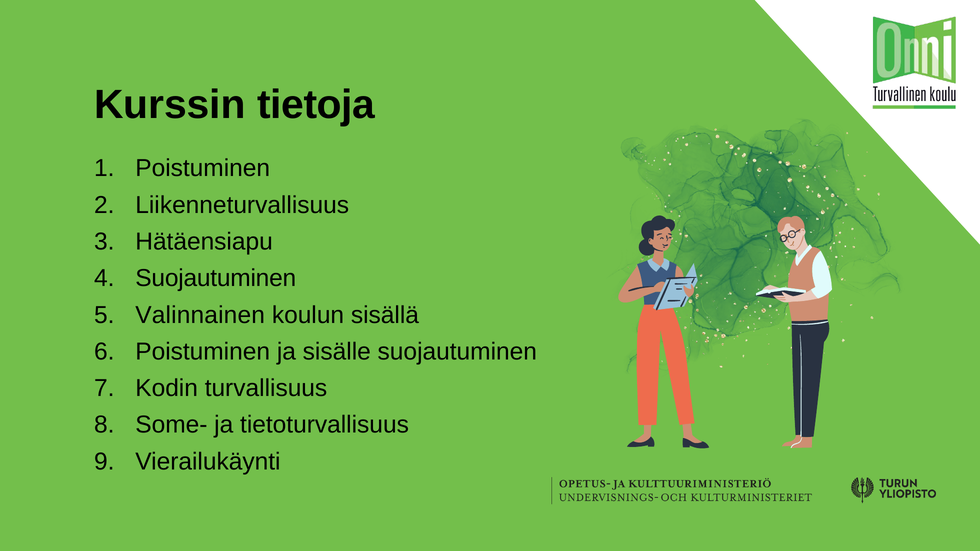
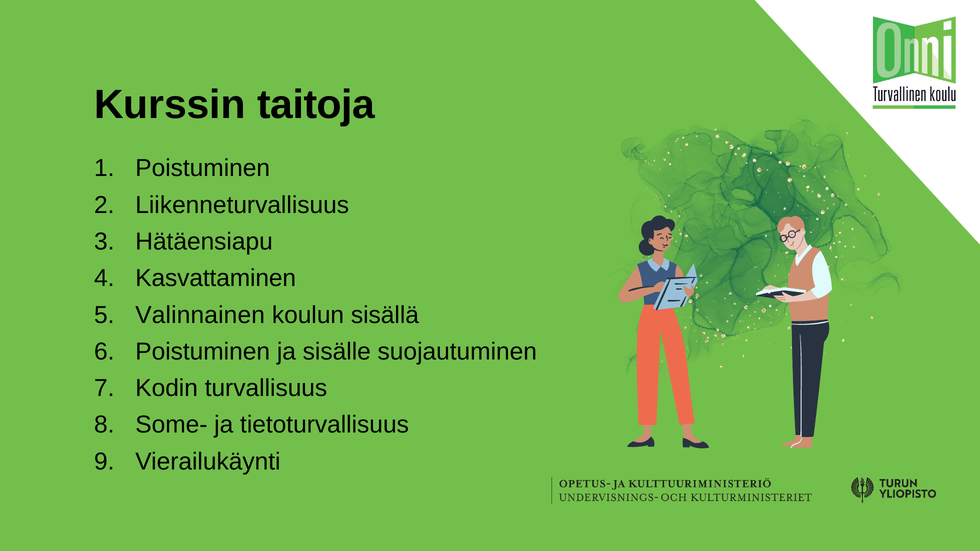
tietoja: tietoja -> taitoja (316, 105)
Suojautuminen: Suojautuminen -> Kasvattaminen (216, 278)
